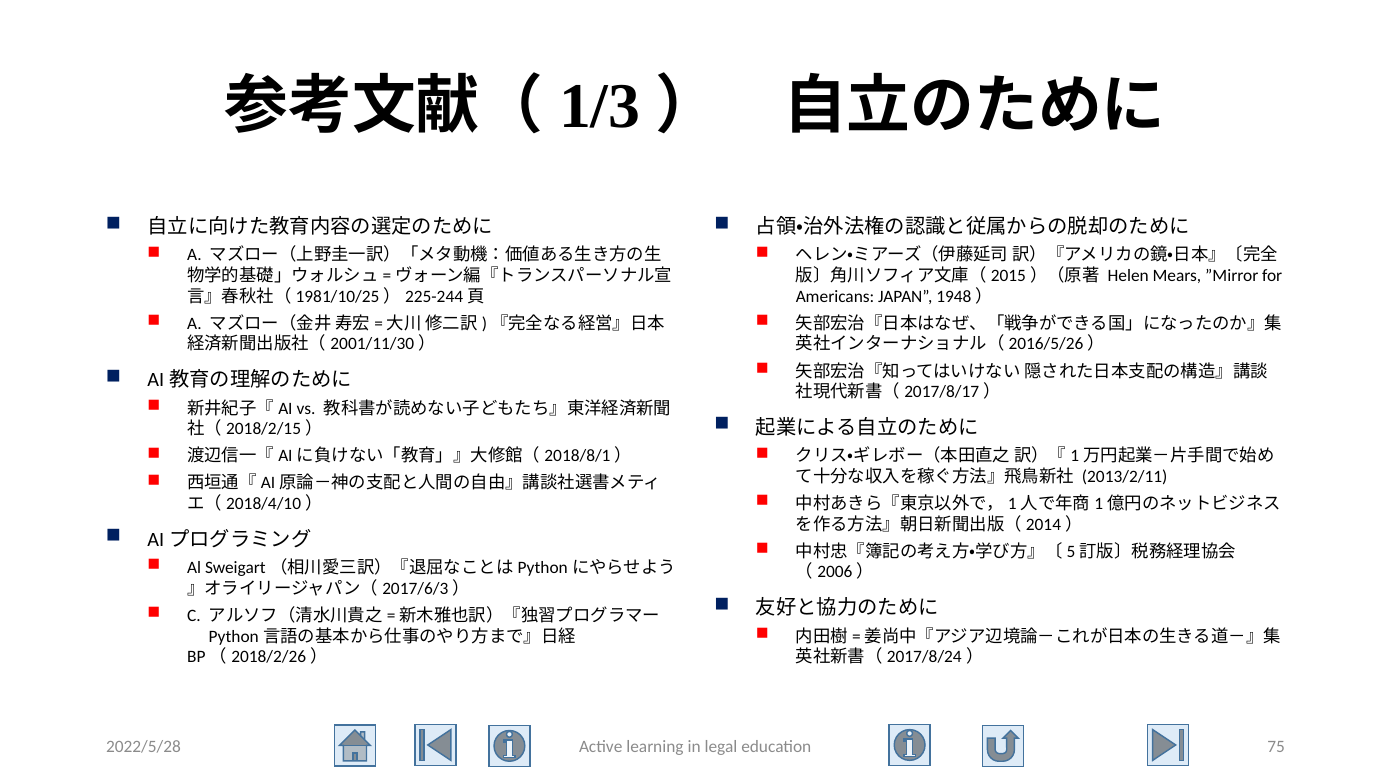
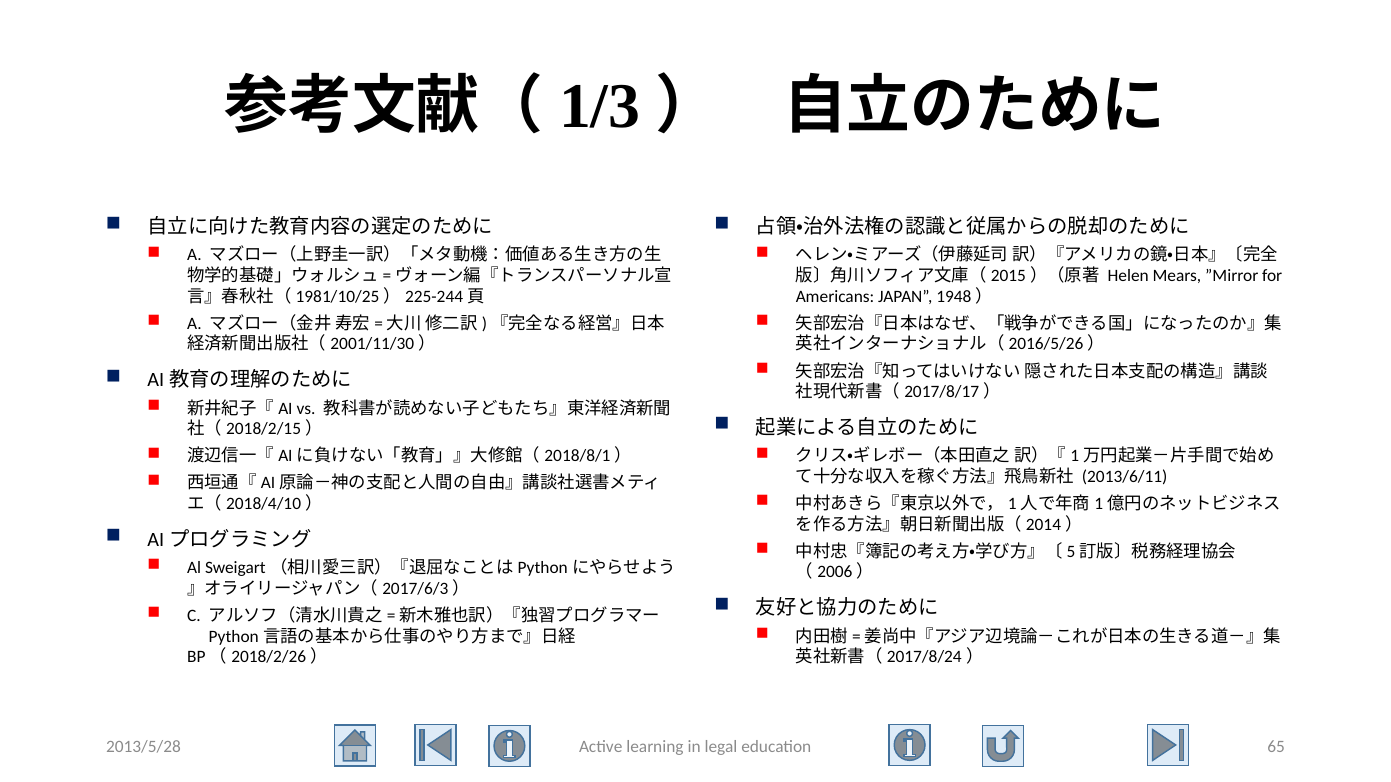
2013/2/11: 2013/2/11 -> 2013/6/11 (1125, 477)
2022/5/28: 2022/5/28 -> 2013/5/28 (144, 747)
75: 75 -> 65 (1276, 747)
